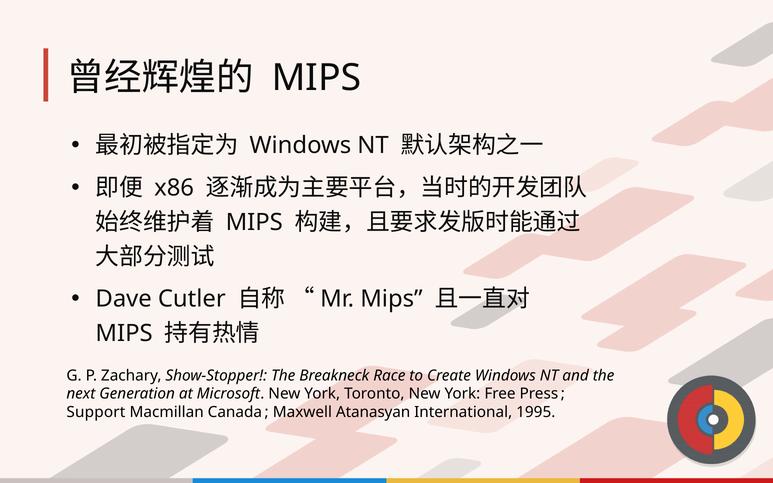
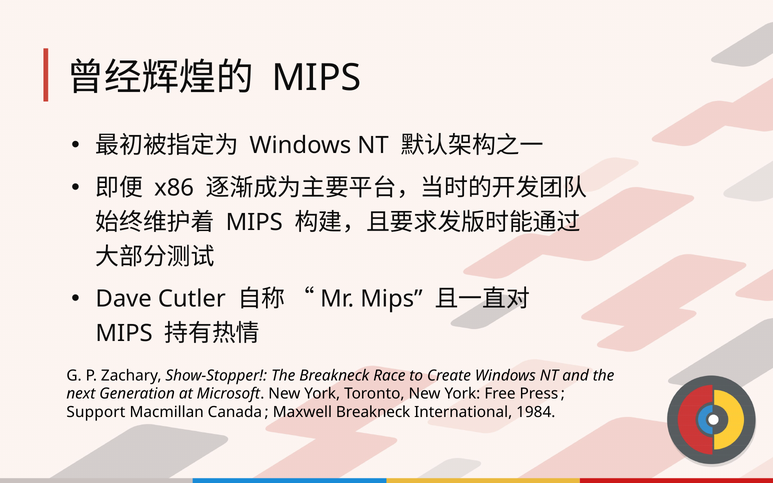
Maxwell Atanasyan: Atanasyan -> Breakneck (373, 412)
1995: 1995 -> 1984 (536, 412)
